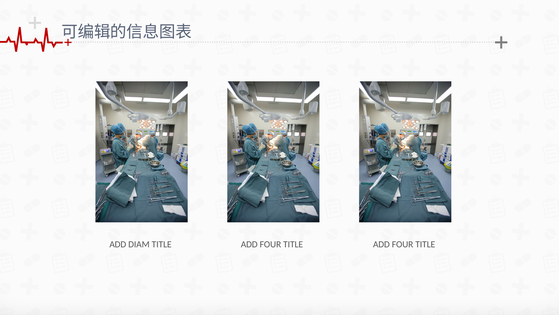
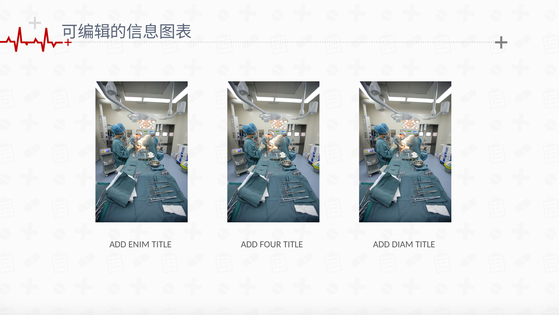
DIAM: DIAM -> ENIM (139, 244)
FOUR: FOUR -> DIAM (403, 244)
